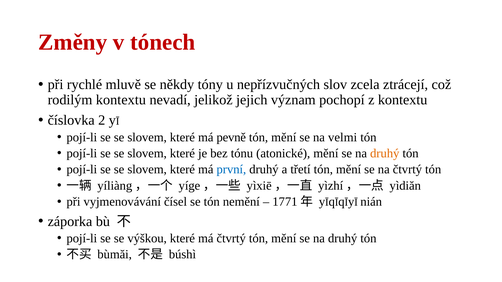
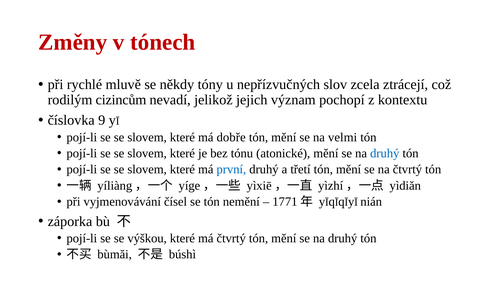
rodilým kontextu: kontextu -> cizincům (121, 100)
2: 2 -> 9 (102, 120)
pevně: pevně -> dobře (231, 137)
druhý colour: orange -> blue (385, 154)
